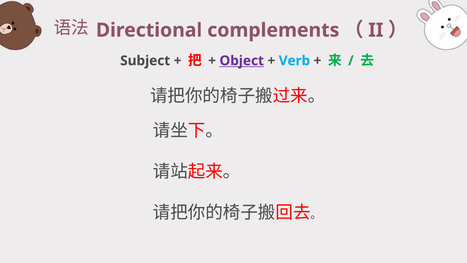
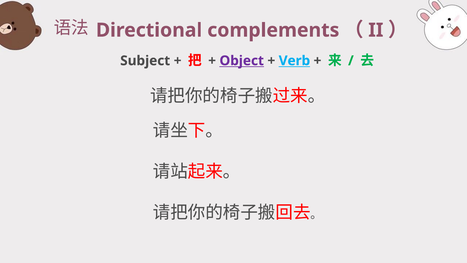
Verb underline: none -> present (294, 61)
